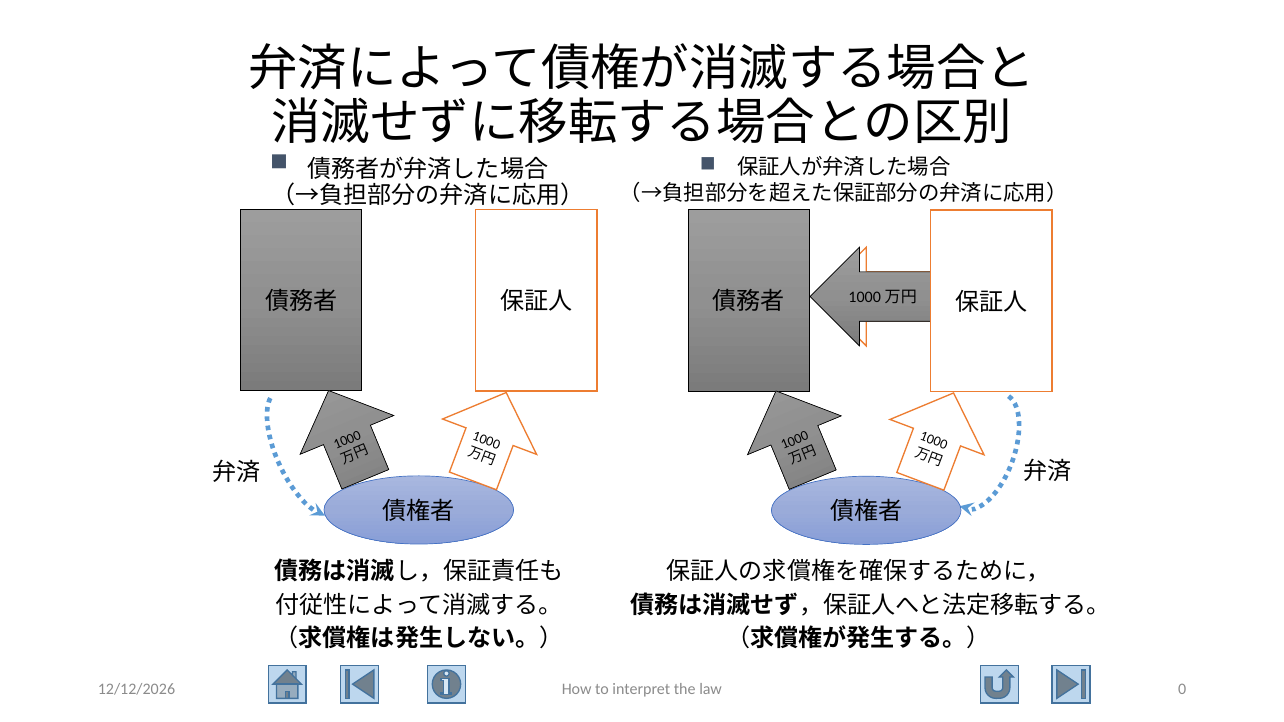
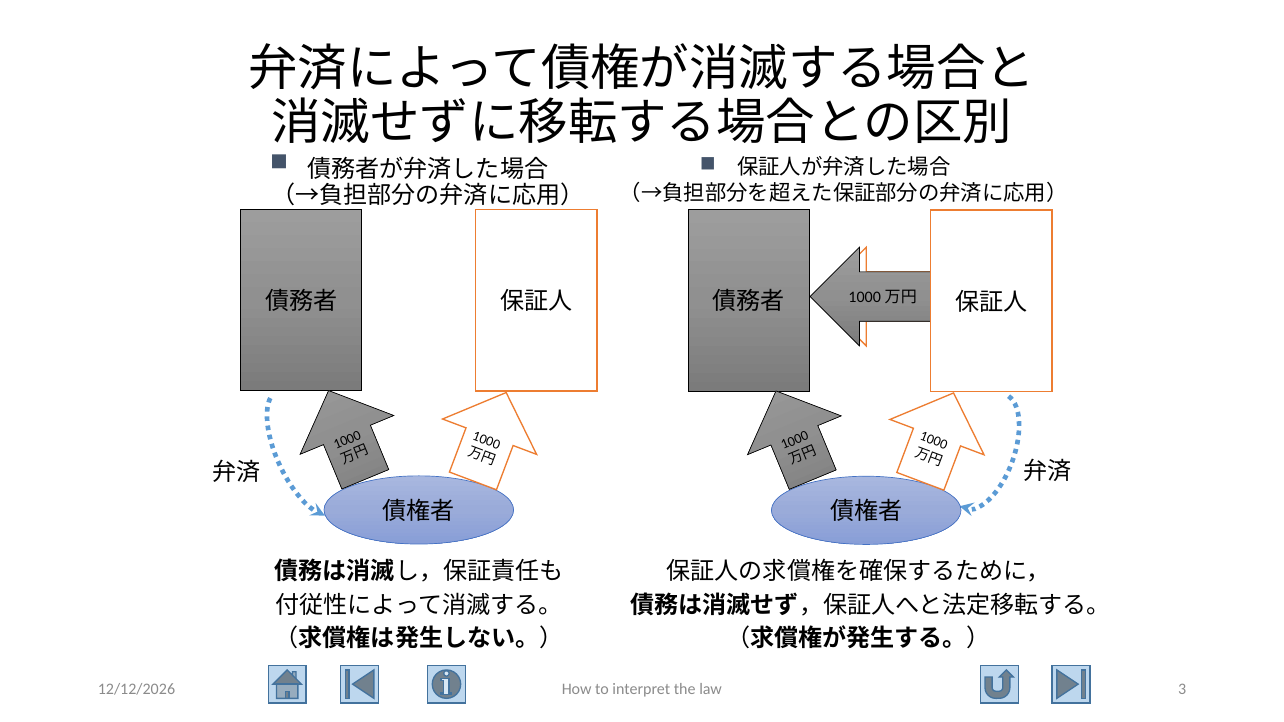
law 0: 0 -> 3 (1182, 690)
